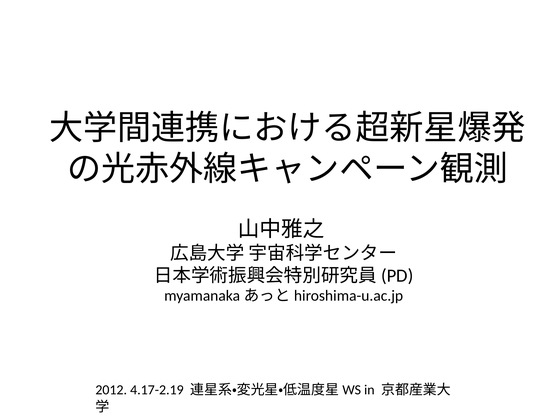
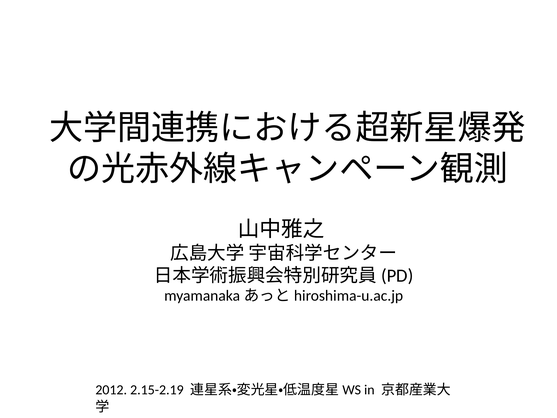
4.17-2.19: 4.17-2.19 -> 2.15-2.19 (157, 390)
